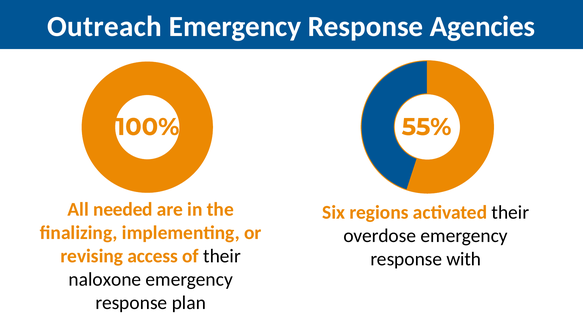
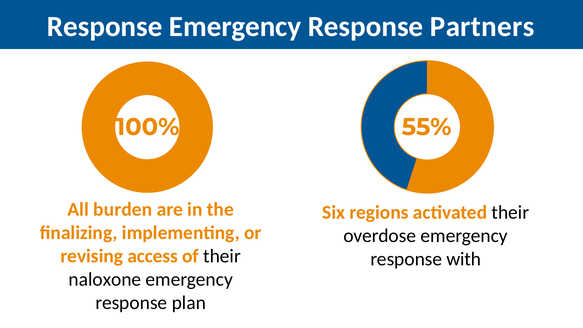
Outreach: Outreach -> Response (105, 27)
Agencies: Agencies -> Partners (482, 27)
needed: needed -> burden (123, 209)
